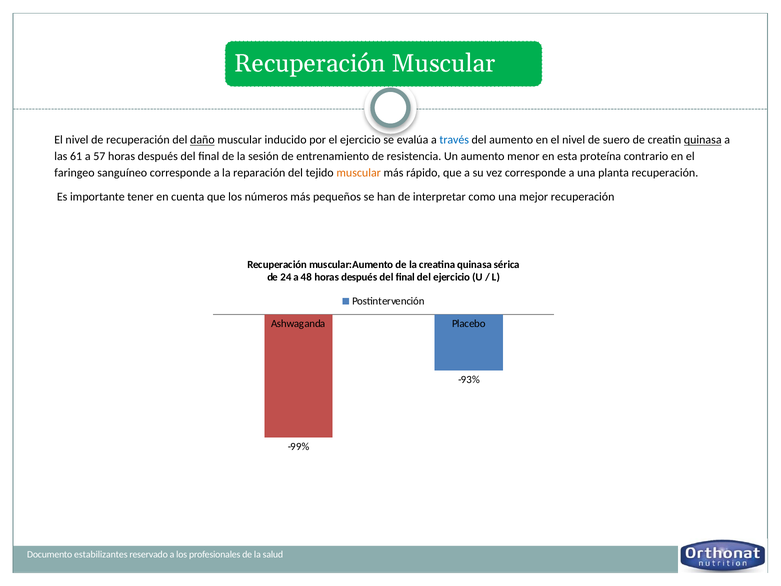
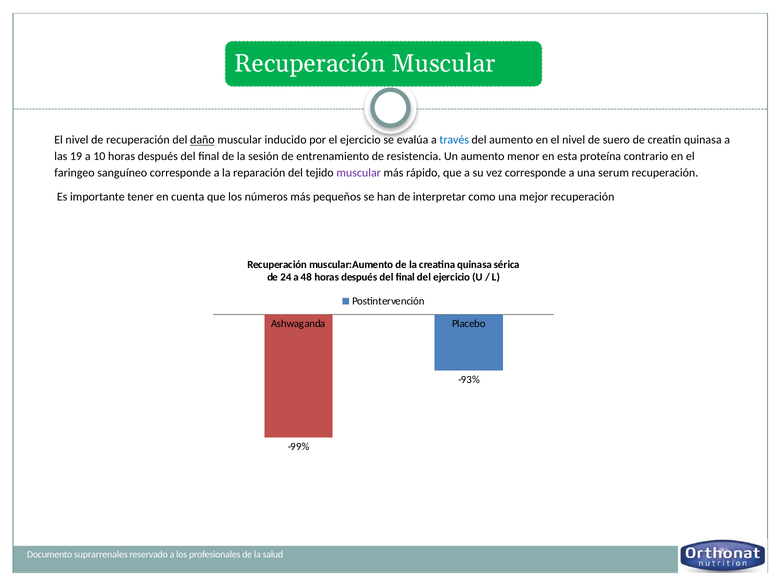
quinasa underline: present -> none (703, 140)
61: 61 -> 19 (76, 156)
57: 57 -> 10 (99, 156)
muscular colour: orange -> purple (359, 173)
planta: planta -> serum (614, 173)
estabilizantes: estabilizantes -> suprarrenales (101, 554)
